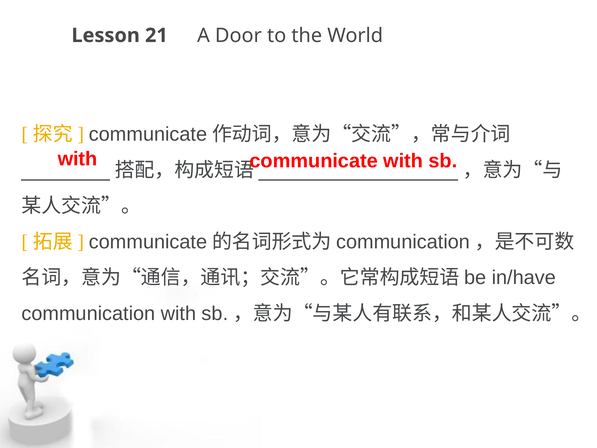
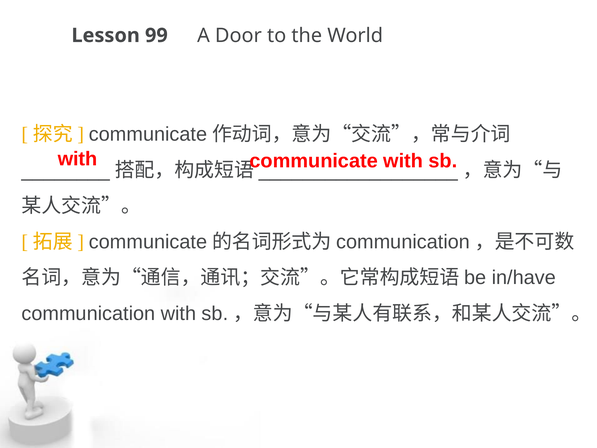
21: 21 -> 99 (156, 35)
